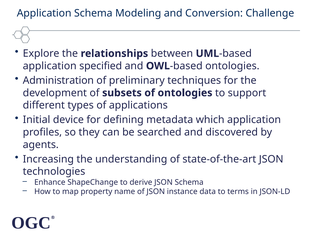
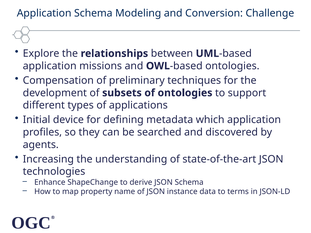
specified: specified -> missions (101, 66)
Administration: Administration -> Compensation (58, 81)
